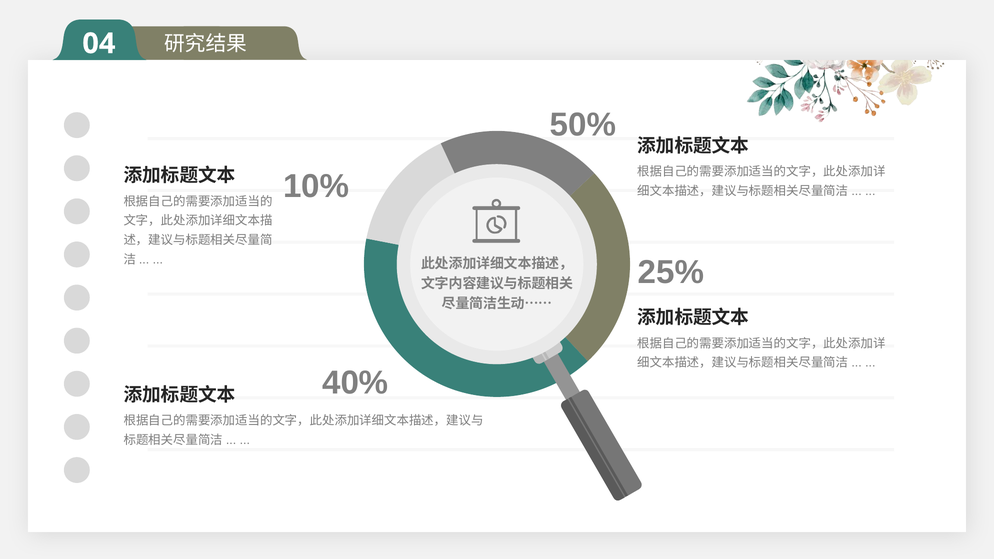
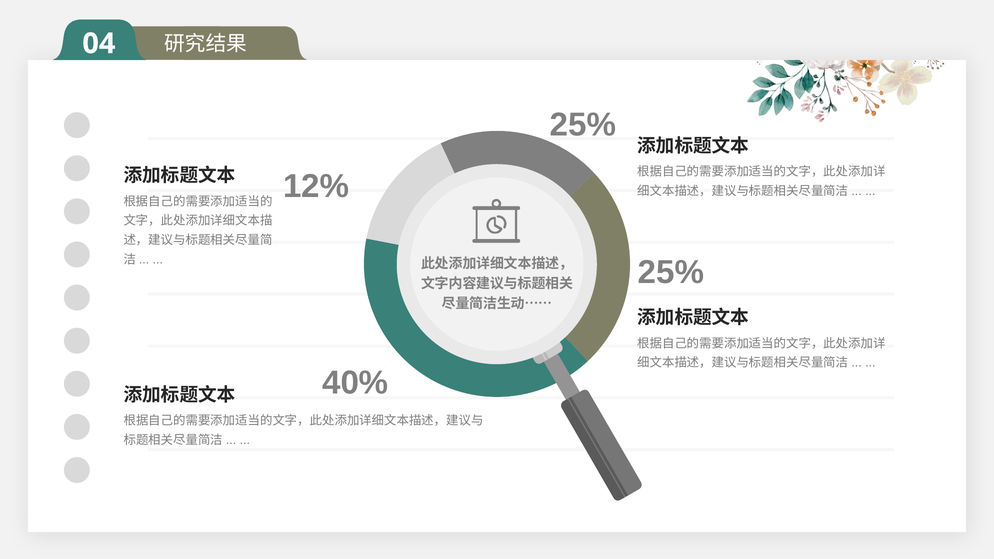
50%: 50% -> 25% (583, 125)
10%: 10% -> 12% (316, 187)
